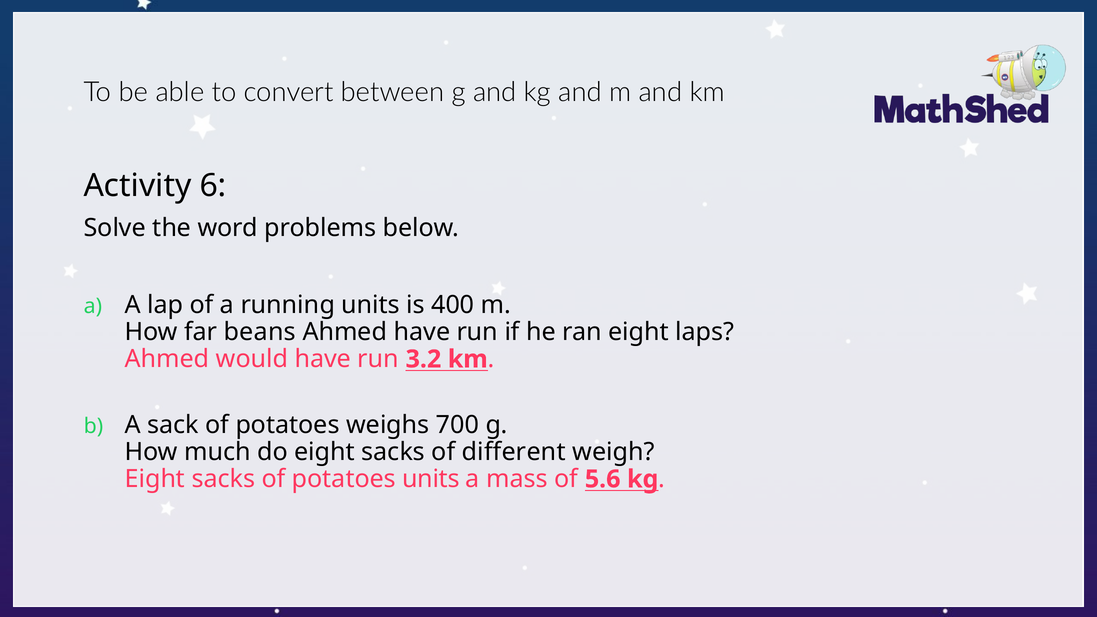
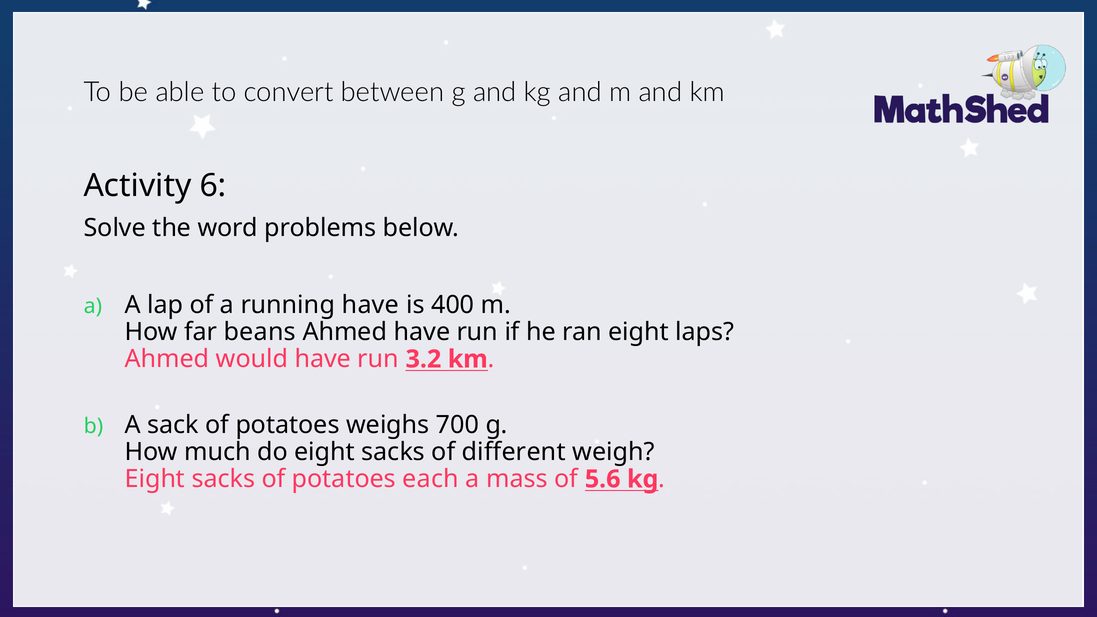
running units: units -> have (370, 305)
potatoes units: units -> each (431, 479)
